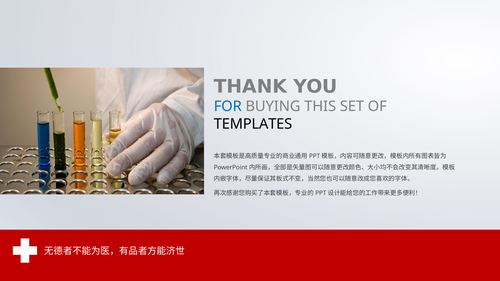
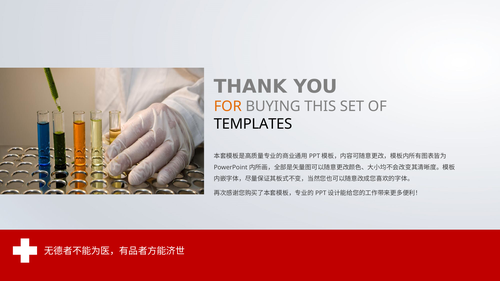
FOR colour: blue -> orange (228, 106)
